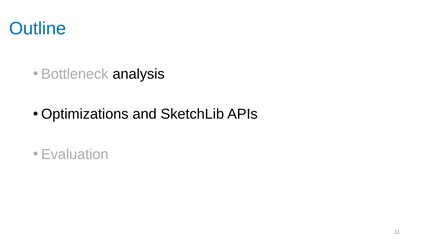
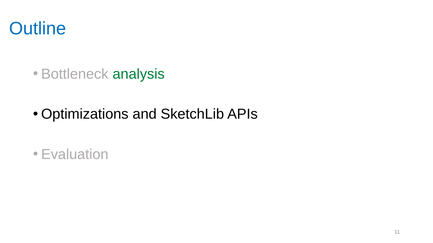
analysis colour: black -> green (139, 74)
